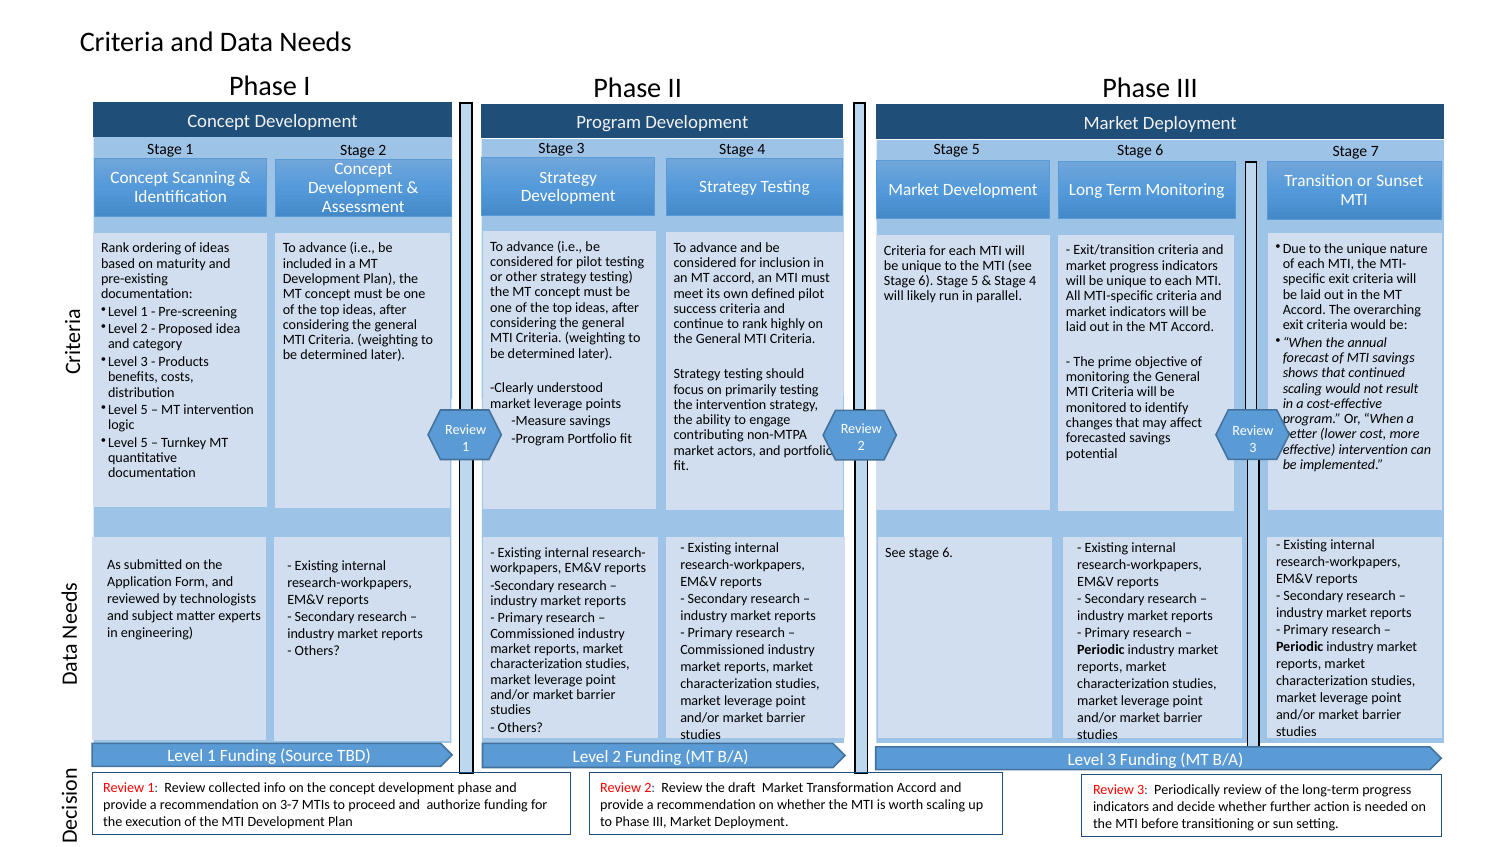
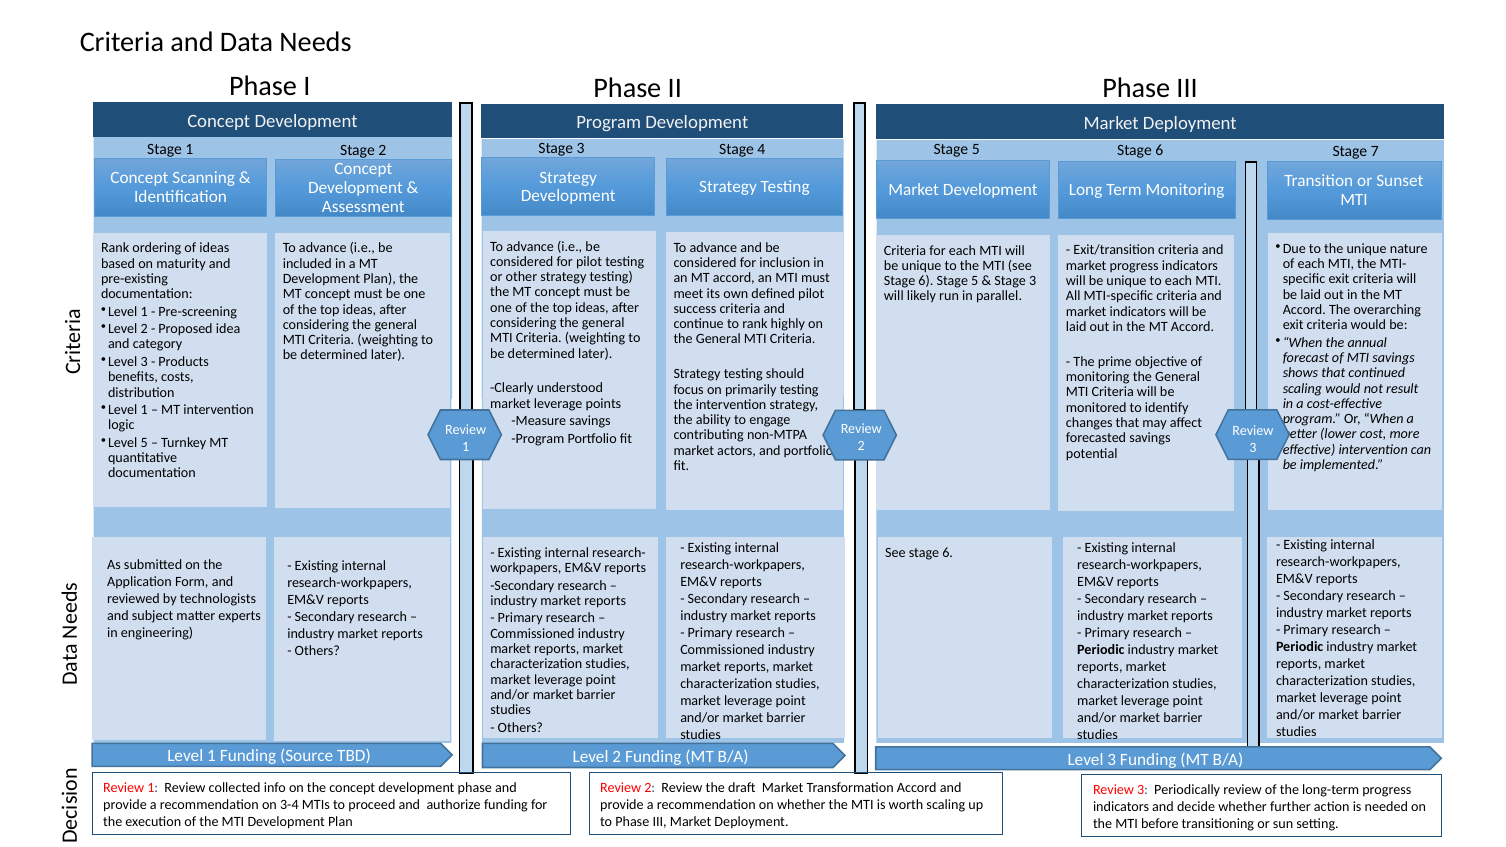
4: 4 -> 3 (1033, 281)
5: 5 -> 1 (144, 410)
3-7: 3-7 -> 3-4 (289, 805)
